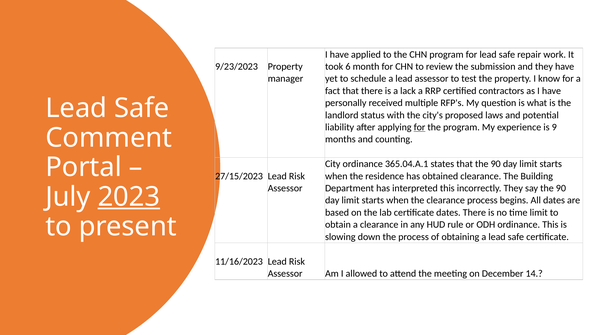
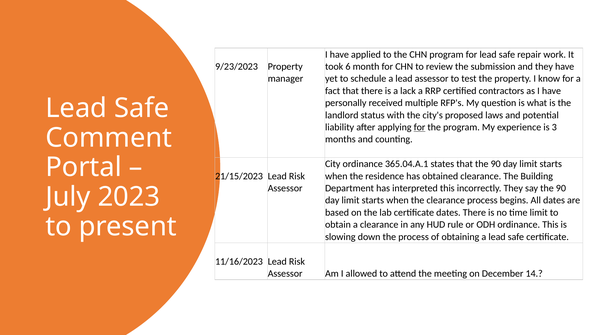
9: 9 -> 3 (554, 127)
27/15/2023: 27/15/2023 -> 21/15/2023 (239, 176)
2023 underline: present -> none (129, 197)
